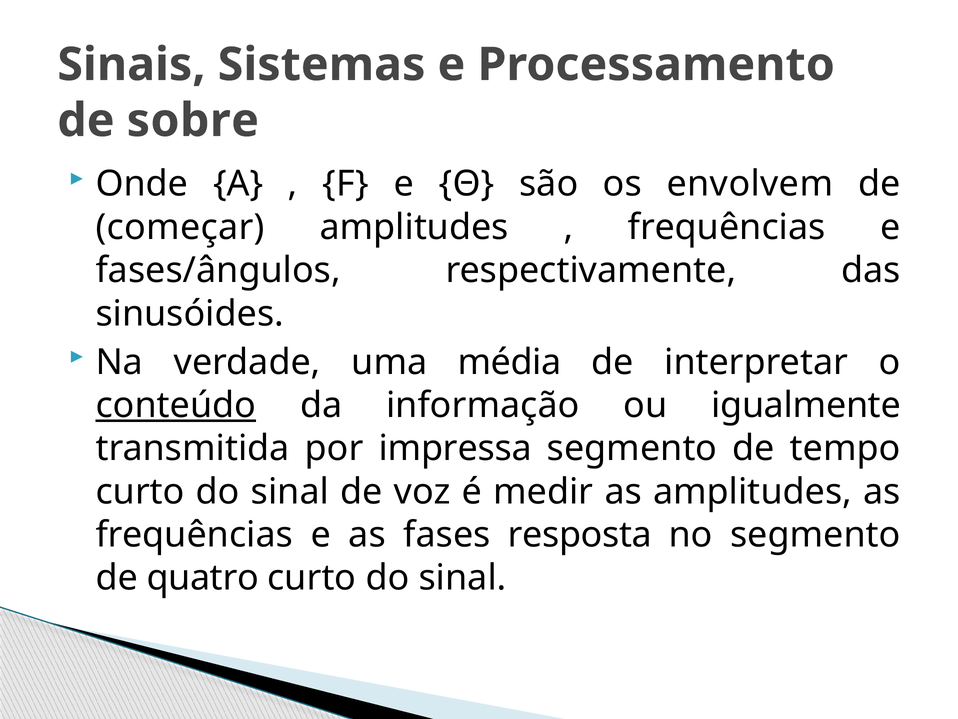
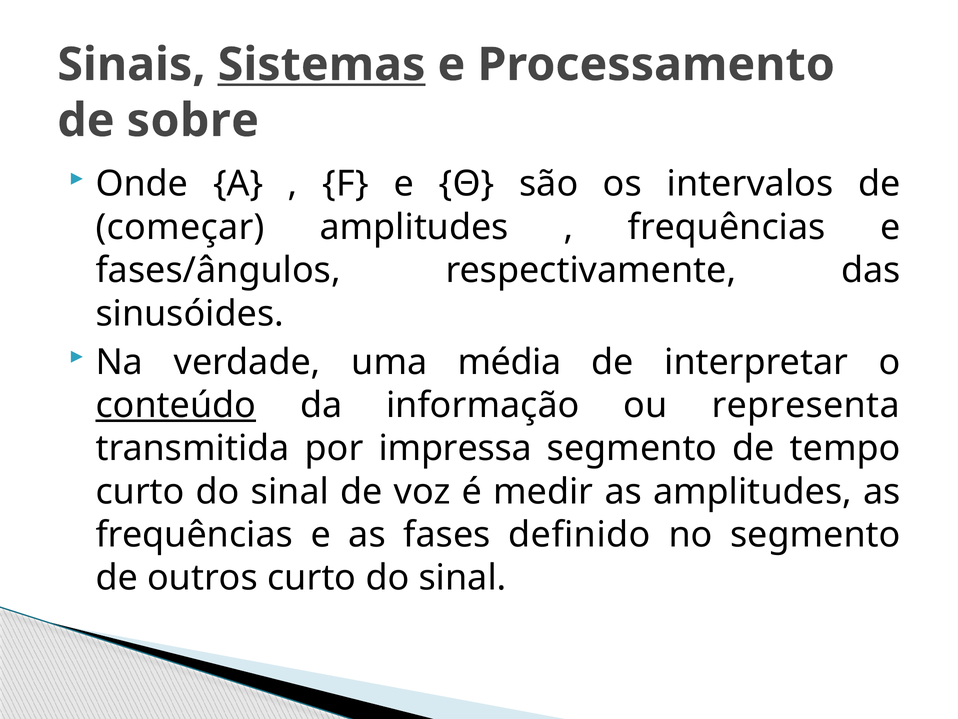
Sistemas underline: none -> present (322, 65)
envolvem: envolvem -> intervalos (750, 184)
igualmente: igualmente -> representa (806, 405)
resposta: resposta -> definido (579, 535)
quatro: quatro -> outros (203, 578)
